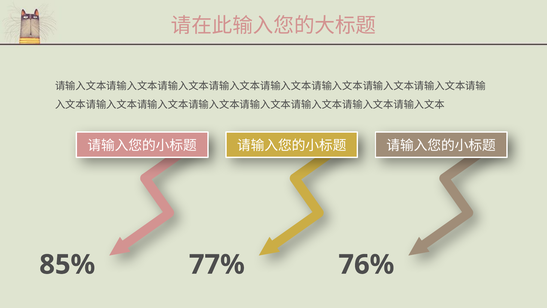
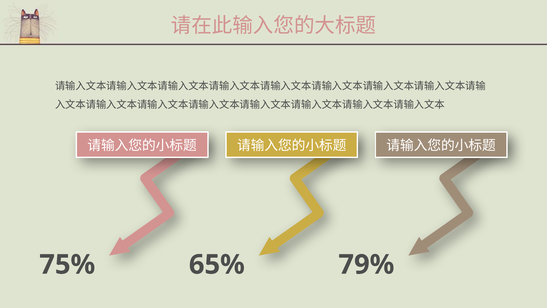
85%: 85% -> 75% (67, 264)
77%: 77% -> 65% (217, 264)
76%: 76% -> 79% (366, 264)
